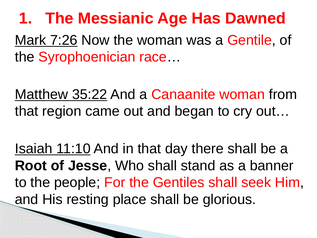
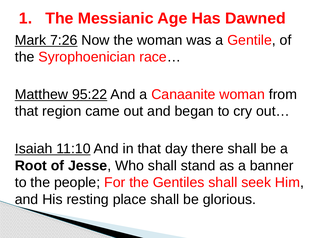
35:22: 35:22 -> 95:22 (90, 94)
